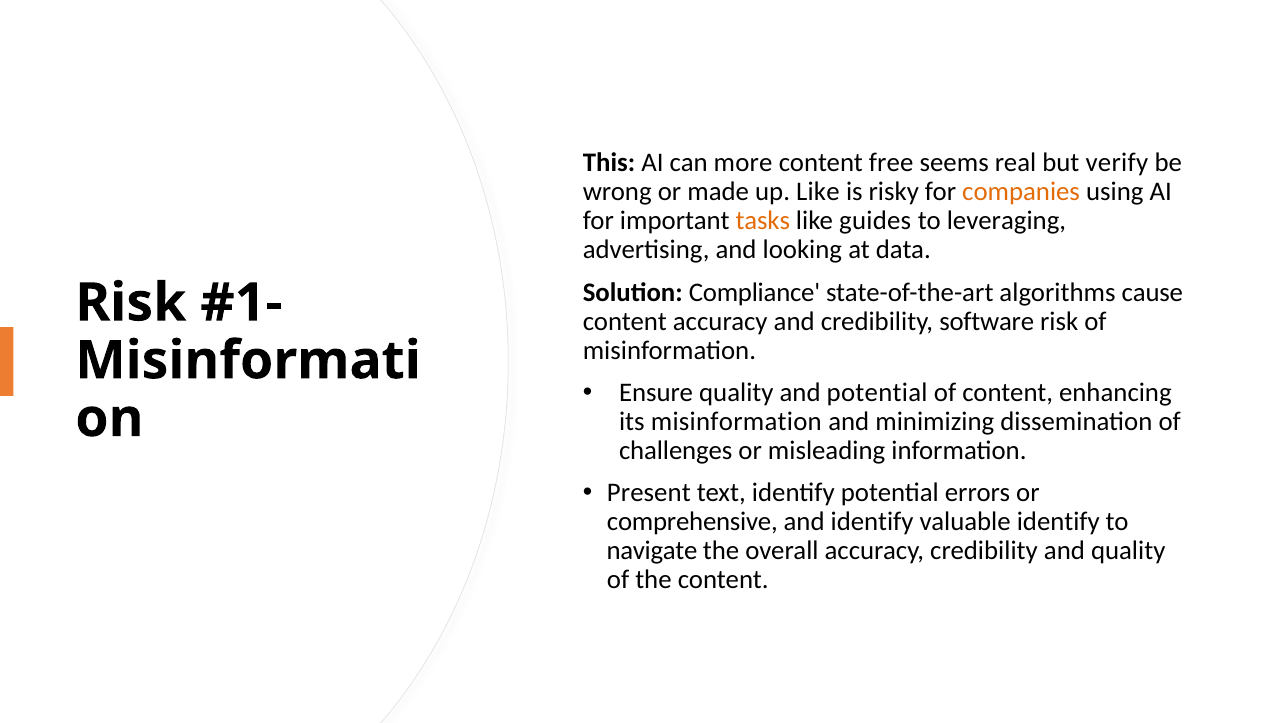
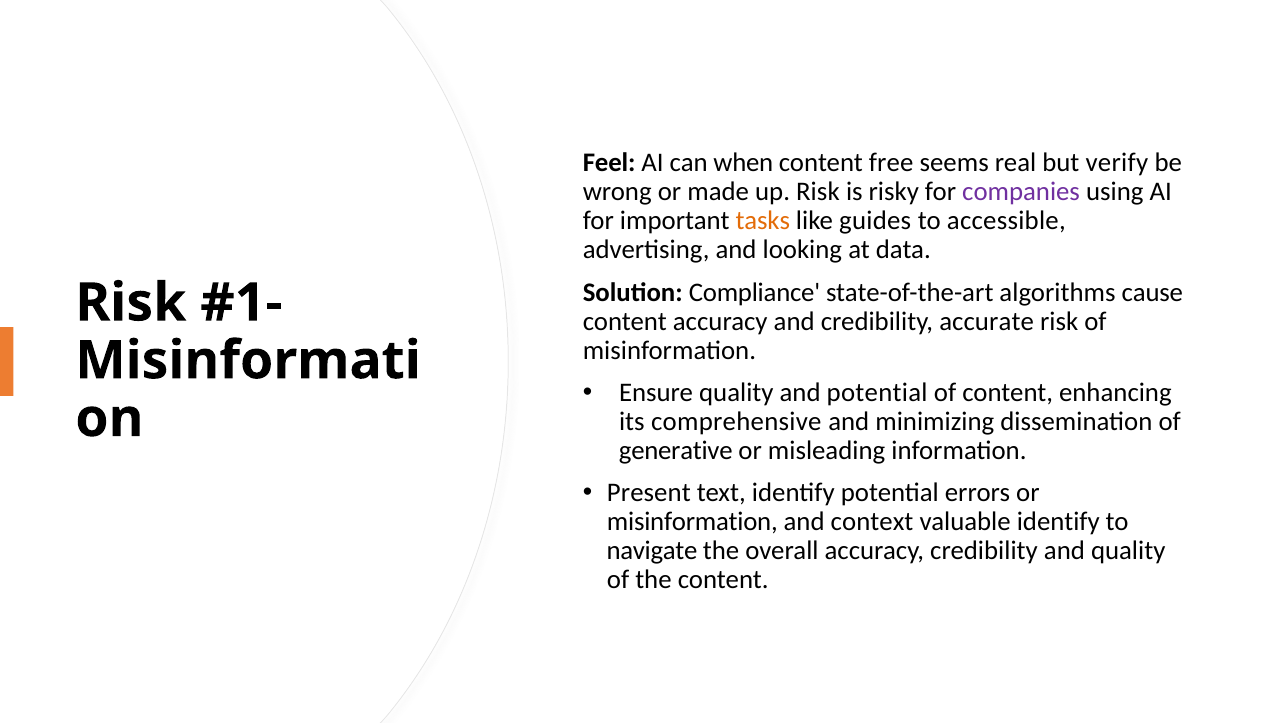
This: This -> Feel (609, 163)
more: more -> when (743, 163)
up Like: Like -> Risk (818, 192)
companies colour: orange -> purple (1021, 192)
leveraging: leveraging -> accessible (1006, 221)
software: software -> accurate (987, 321)
its misinformation: misinformation -> comprehensive (736, 422)
challenges: challenges -> generative (676, 451)
comprehensive: comprehensive -> misinformation (692, 522)
and identify: identify -> context (872, 522)
